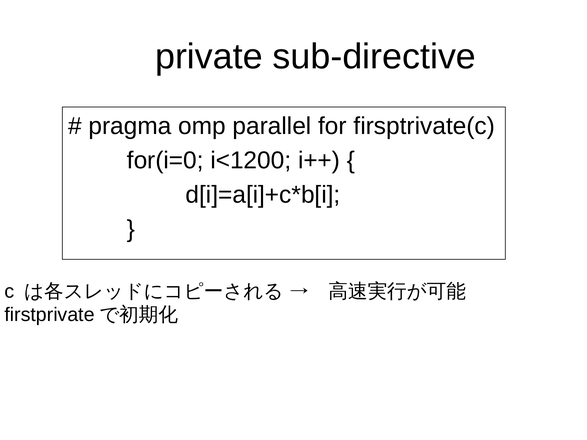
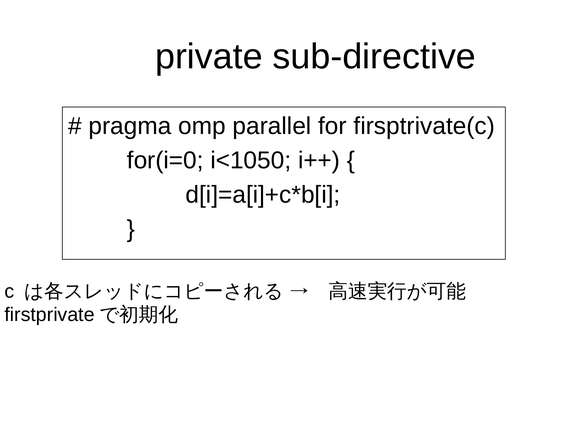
i<1200: i<1200 -> i<1050 (251, 161)
